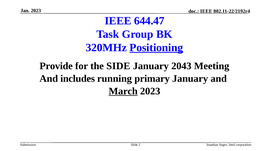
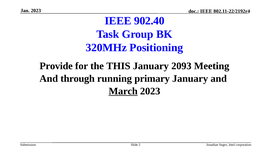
644.47: 644.47 -> 902.40 (149, 21)
Positioning underline: present -> none (156, 48)
SIDE: SIDE -> THIS (118, 66)
2043: 2043 -> 2093 (181, 66)
includes: includes -> through (78, 79)
